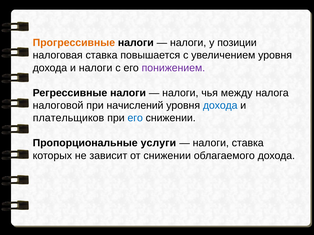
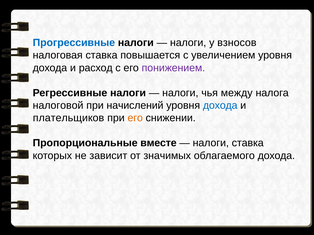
Прогрессивные colour: orange -> blue (74, 43)
позиции: позиции -> взносов (237, 43)
и налоги: налоги -> расход (96, 68)
его colour: blue -> orange (135, 118)
услуги: услуги -> вместе (158, 143)
от снижении: снижении -> значимых (167, 156)
